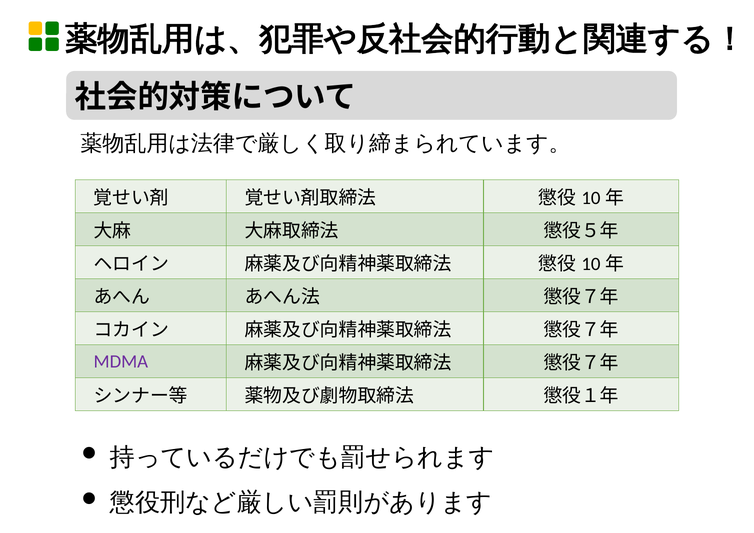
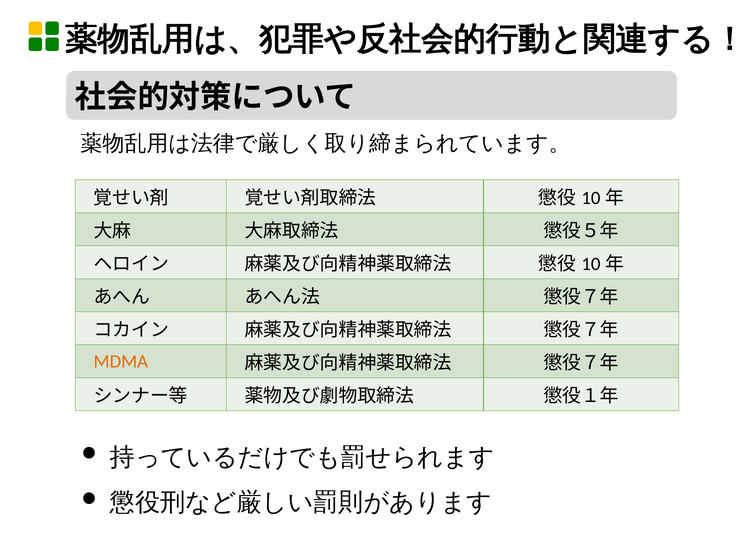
MDMA colour: purple -> orange (121, 362)
